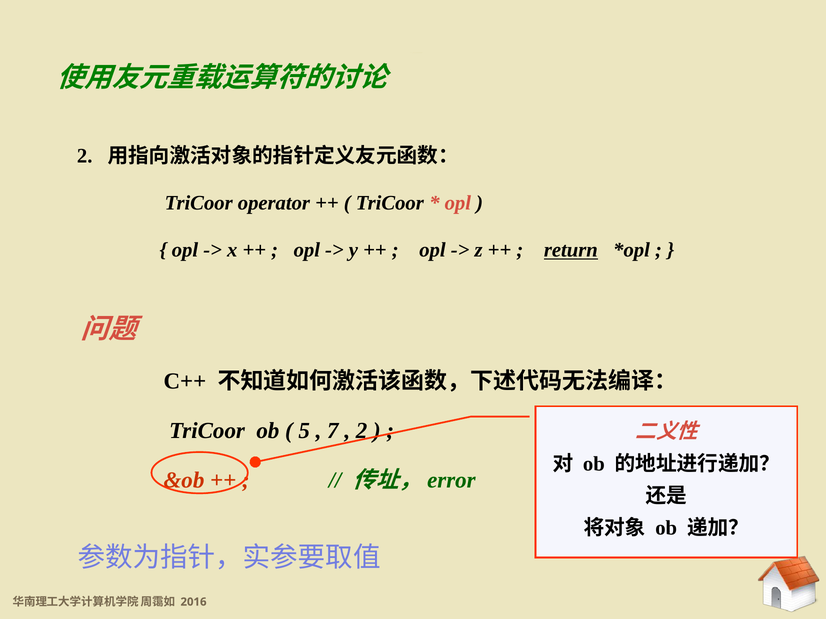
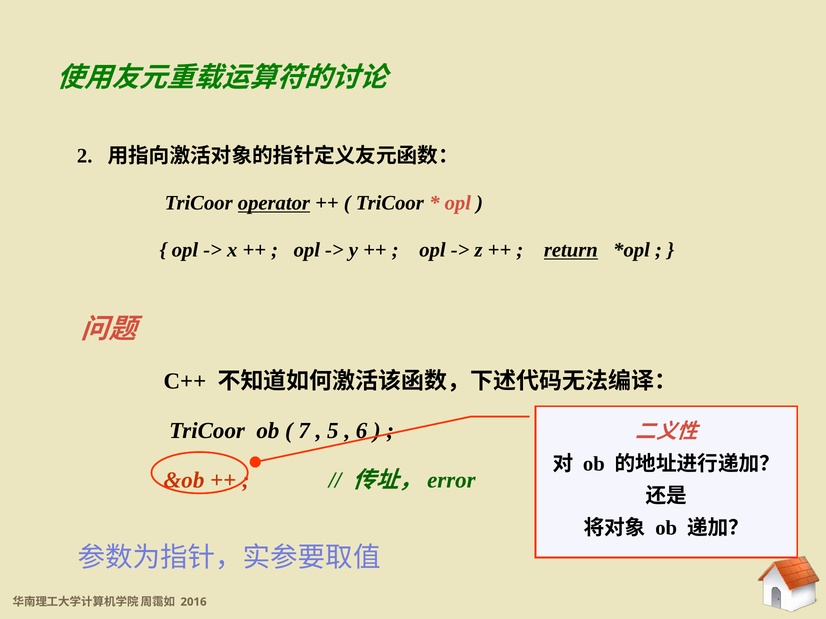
operator underline: none -> present (274, 203)
5: 5 -> 7 (304, 431)
7: 7 -> 5 (333, 431)
2: 2 -> 6 (362, 431)
